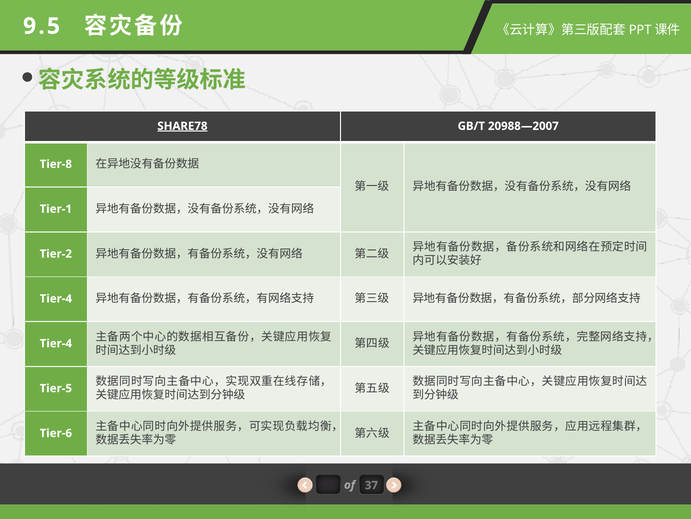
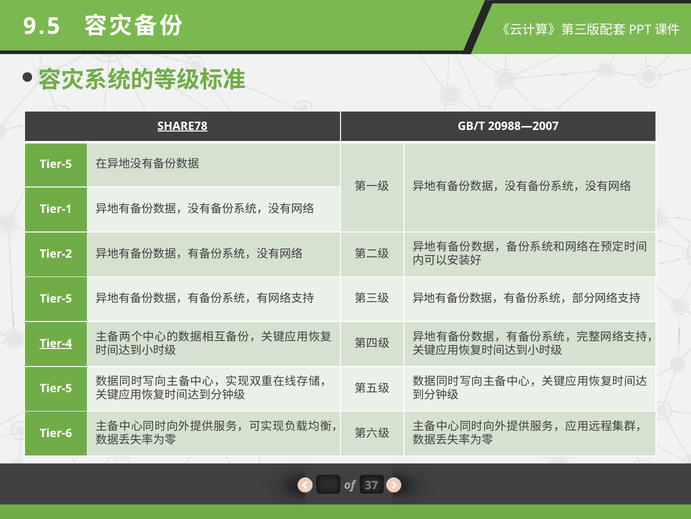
Tier-8: Tier-8 -> Tier-5 (56, 164)
Tier-4: Tier-4 -> Tier-5 (56, 298)
Tier-4 underline: none -> present (56, 343)
